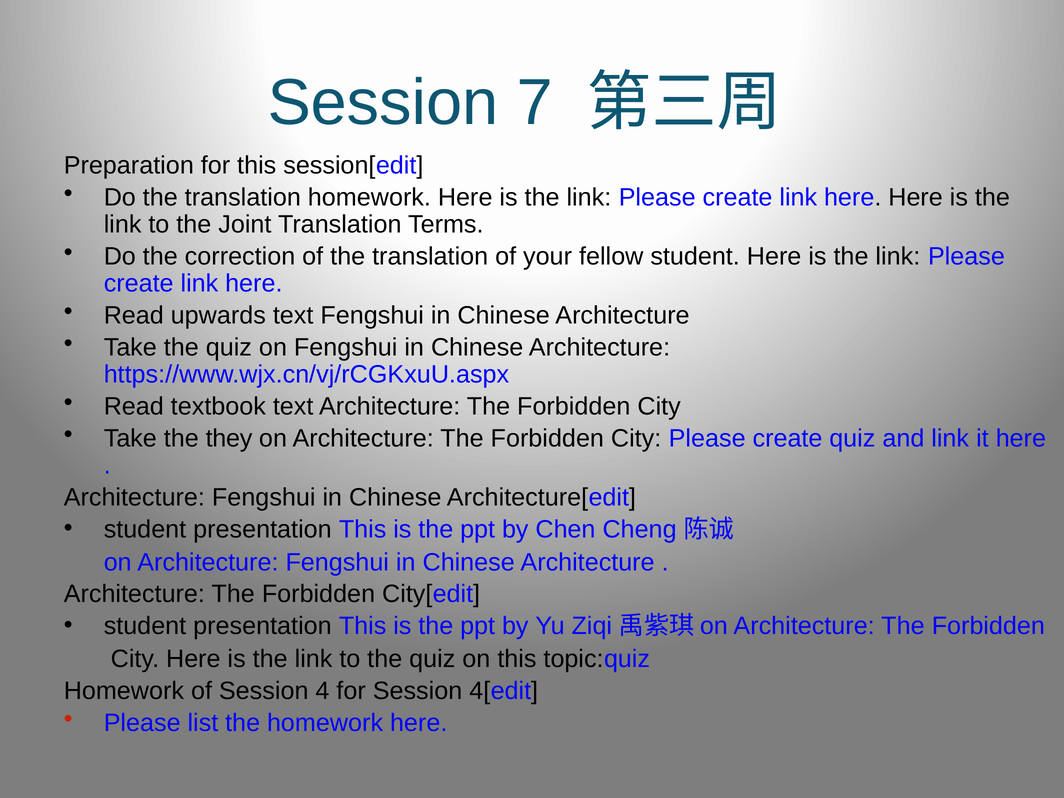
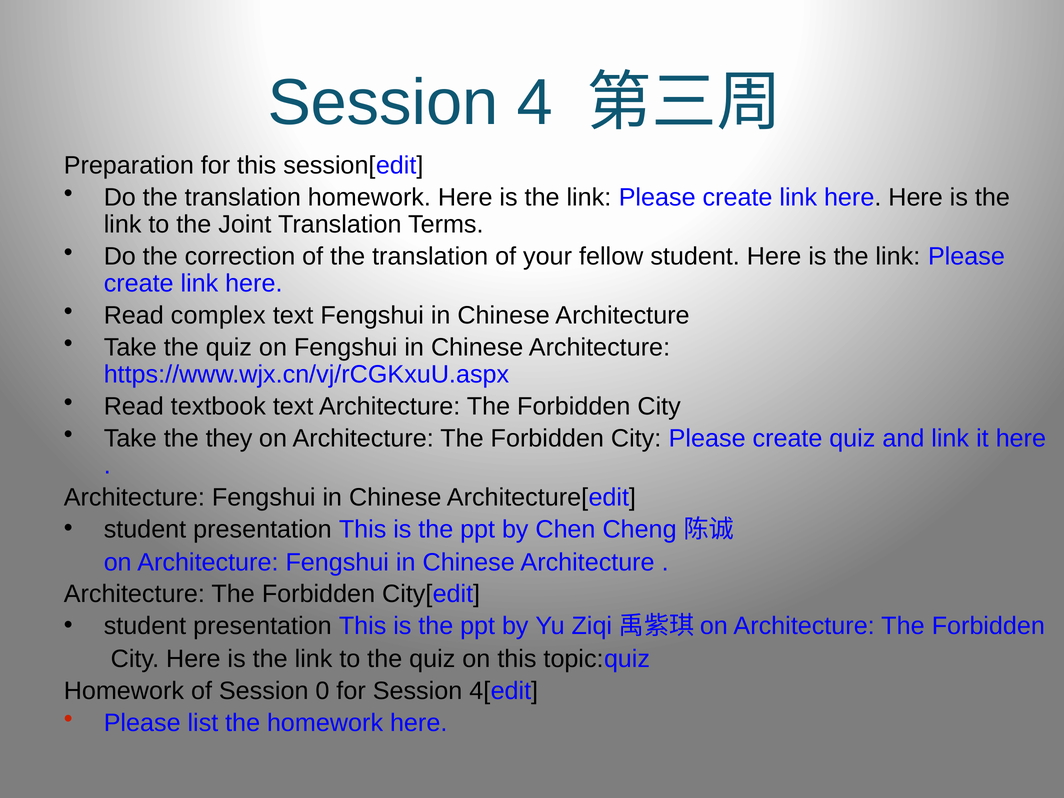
7: 7 -> 4 (535, 103)
upwards: upwards -> complex (218, 315)
4: 4 -> 0 (322, 691)
